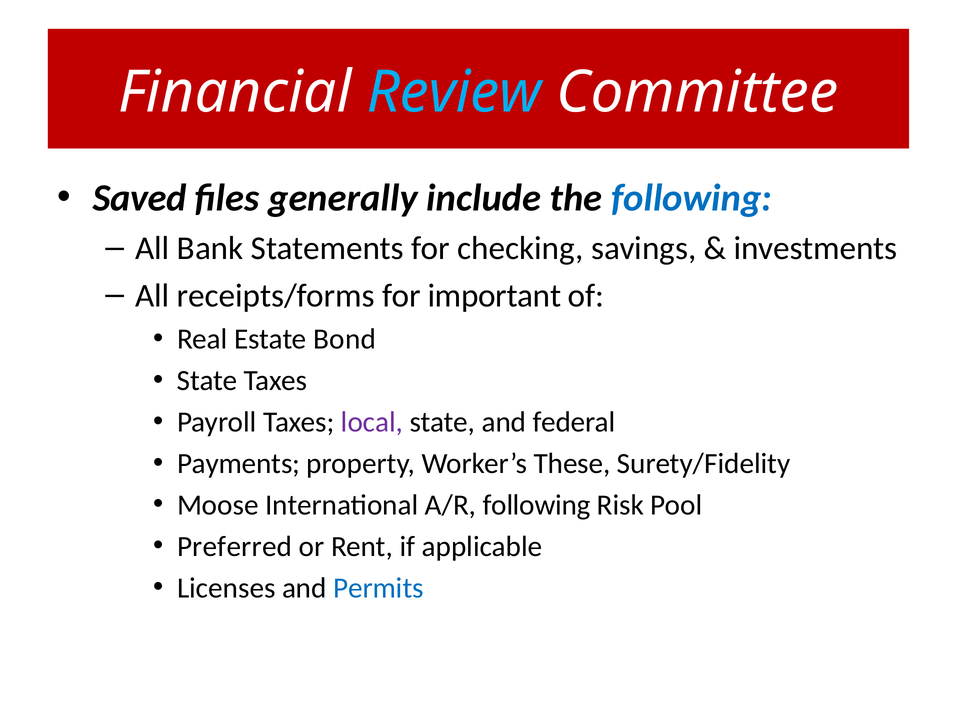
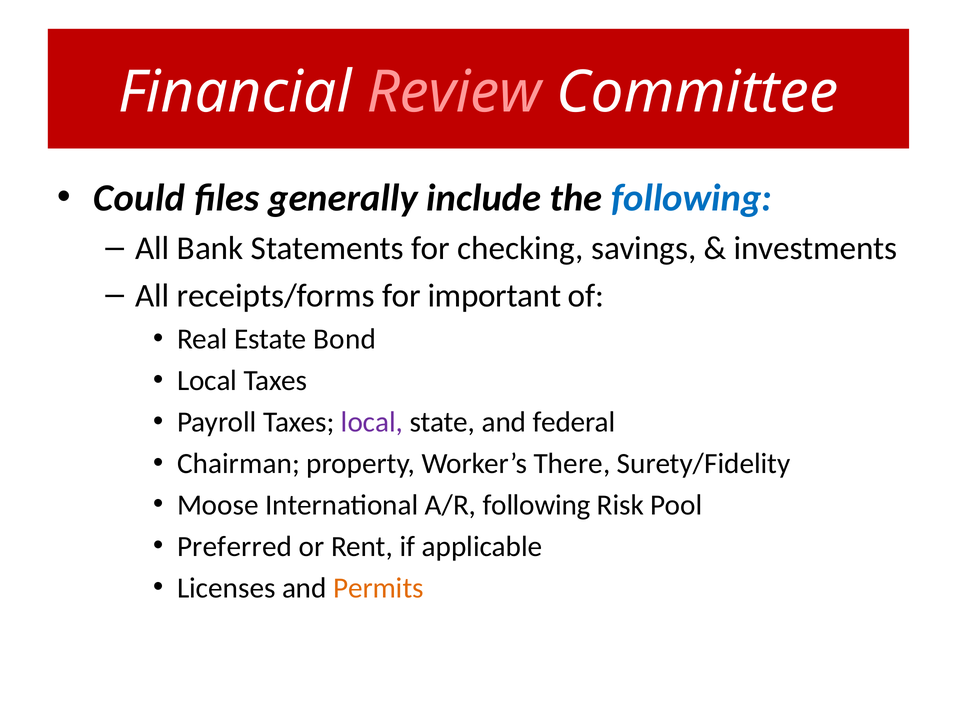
Review colour: light blue -> pink (454, 93)
Saved: Saved -> Could (139, 198)
State: State -> Local (207, 381)
Payments: Payments -> Chairman (238, 463)
These: These -> There (572, 463)
Permits colour: blue -> orange (378, 588)
